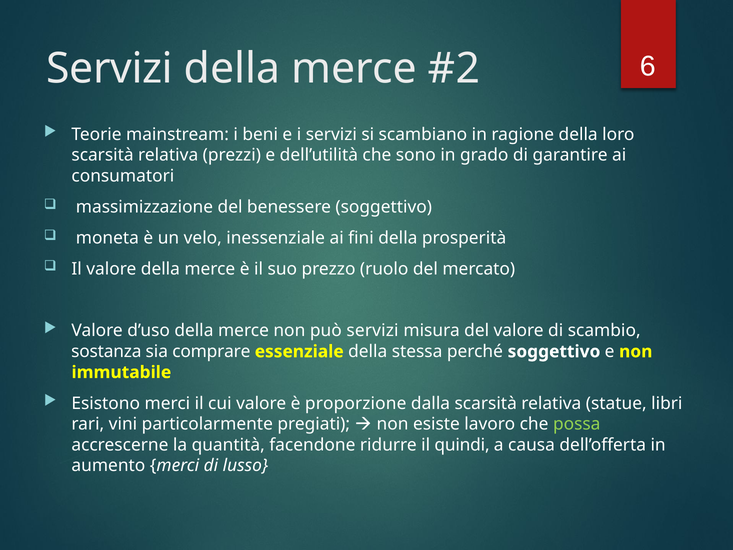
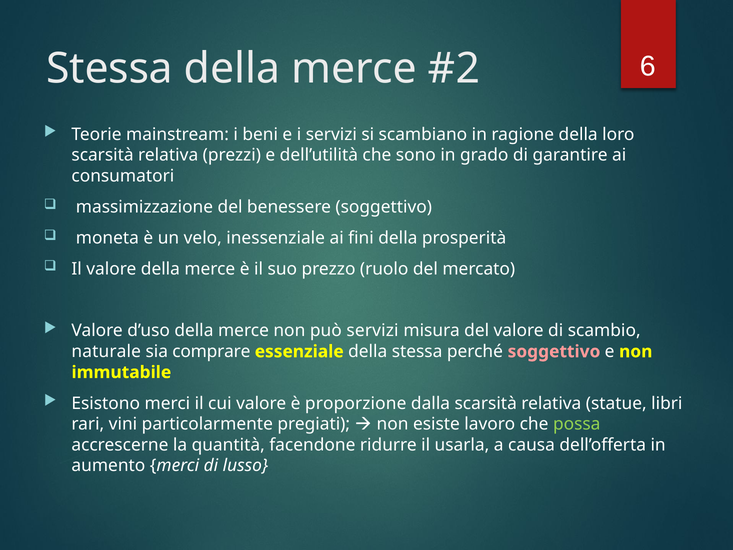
Servizi: Servizi -> Stessa (110, 69)
sostanza: sostanza -> naturale (106, 351)
soggettivo colour: white -> pink (554, 351)
quindi: quindi -> usarla (462, 445)
